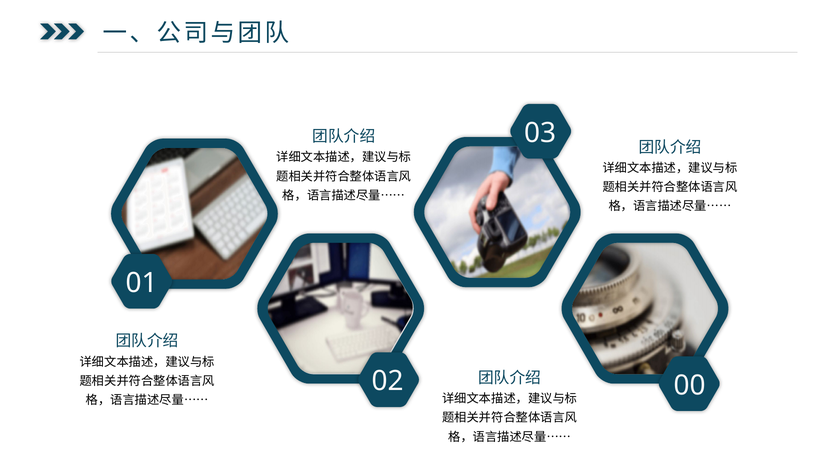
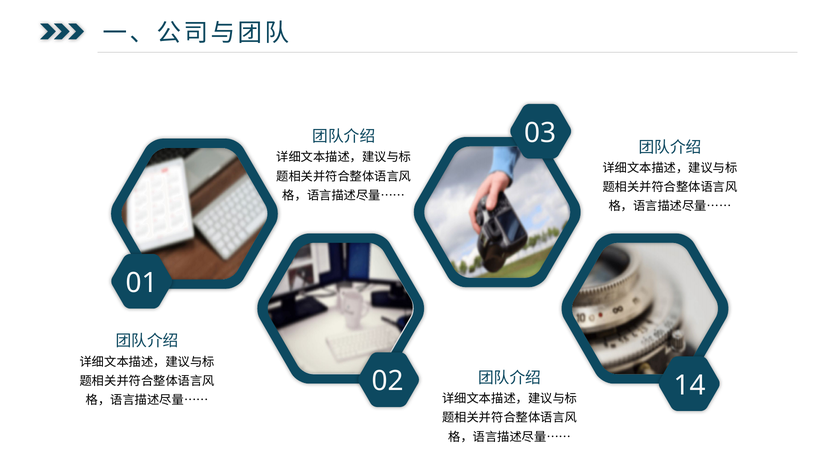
00: 00 -> 14 (690, 386)
